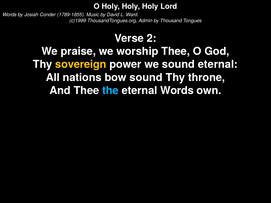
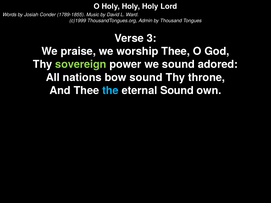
2: 2 -> 3 (152, 38)
sovereign colour: yellow -> light green (81, 64)
sound eternal: eternal -> adored (218, 64)
eternal Words: Words -> Sound (177, 91)
